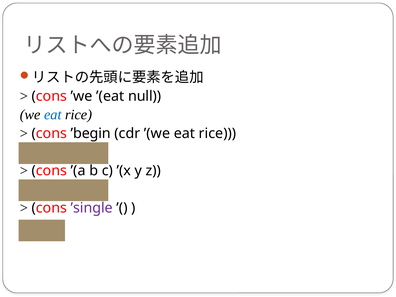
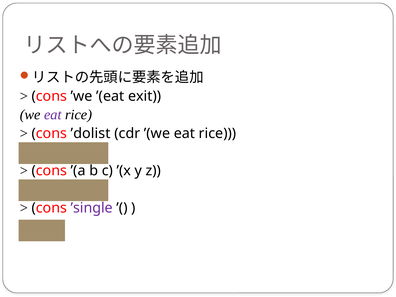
null: null -> exit (145, 96)
eat colour: blue -> purple (53, 115)
’begin: ’begin -> ’dolist (91, 133)
